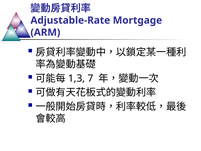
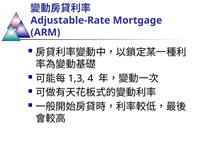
7: 7 -> 4 (90, 78)
